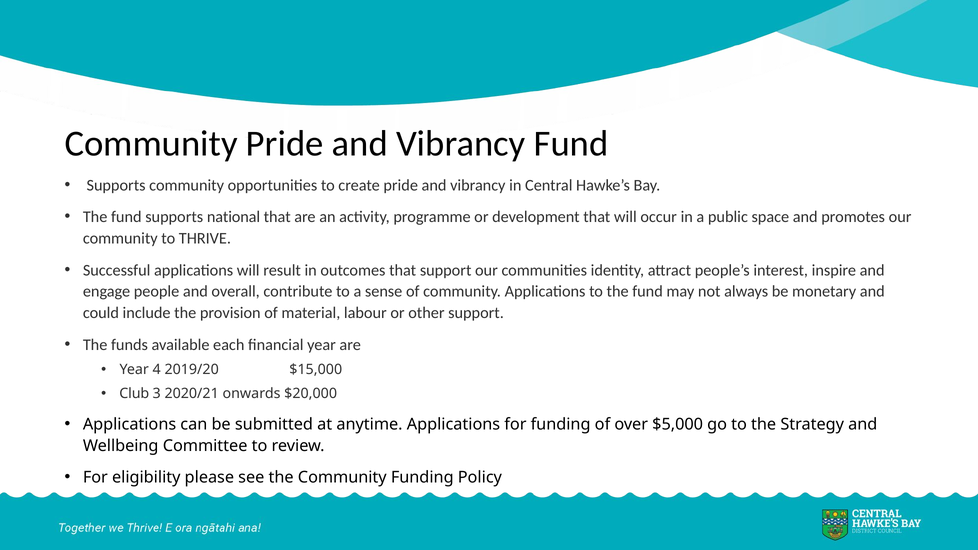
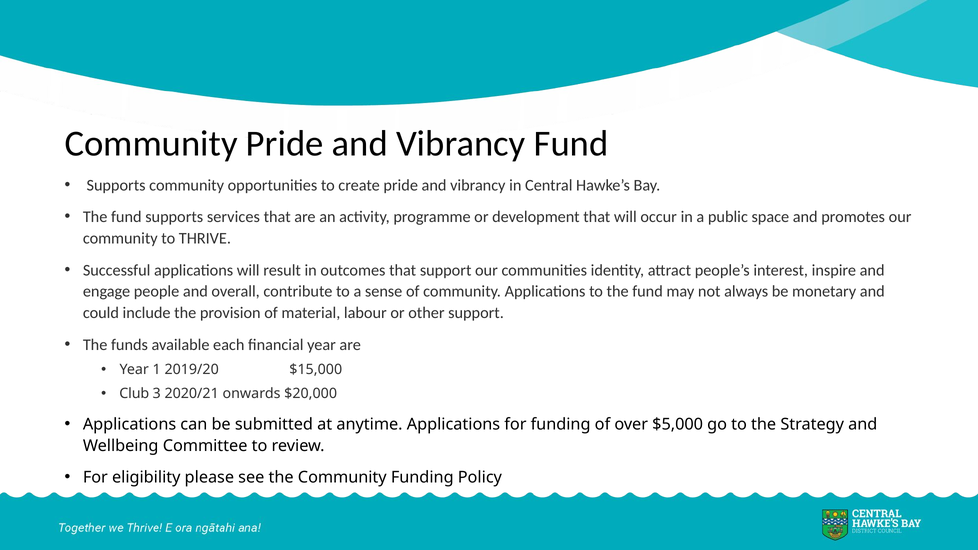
national: national -> services (233, 217)
4: 4 -> 1 (157, 370)
